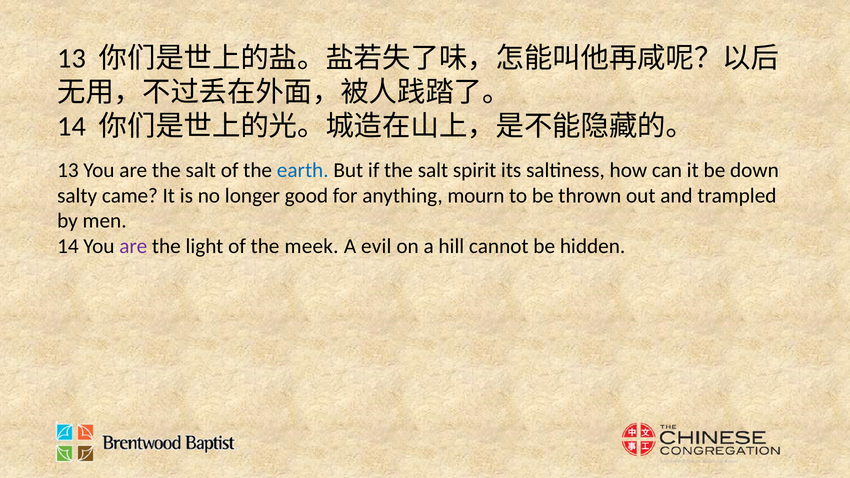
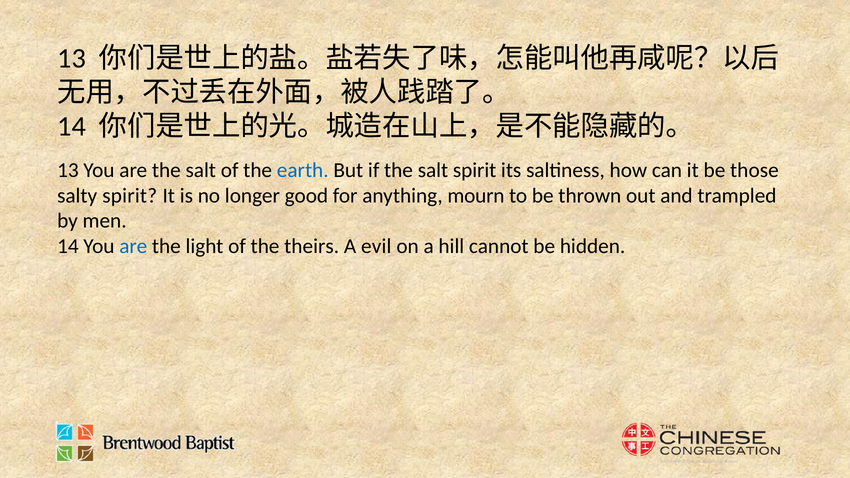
down: down -> those (754, 170)
salty came: came -> spirit (130, 196)
are colour: purple -> blue (133, 247)
meek: meek -> theirs (312, 247)
